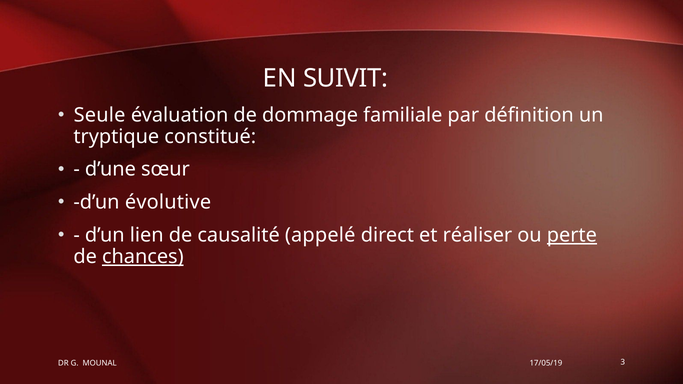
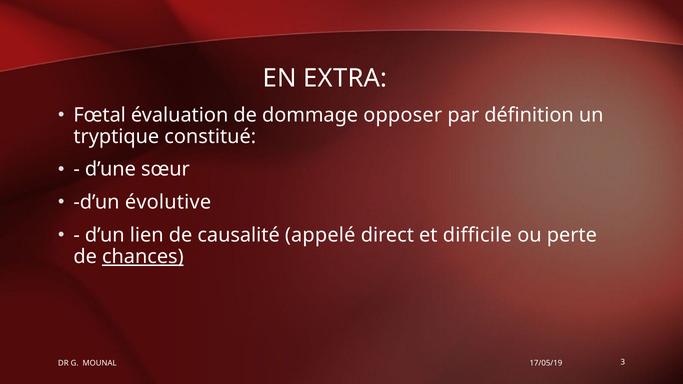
SUIVIT: SUIVIT -> EXTRA (345, 79)
Seule: Seule -> Fœtal (100, 115)
familiale: familiale -> opposer (403, 115)
réaliser: réaliser -> difficile (477, 235)
perte underline: present -> none (572, 235)
